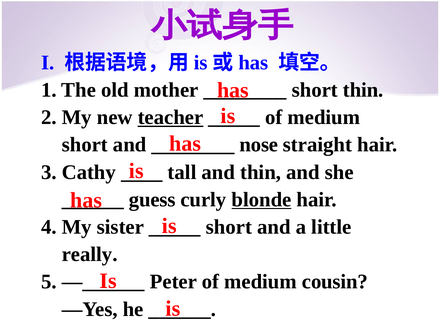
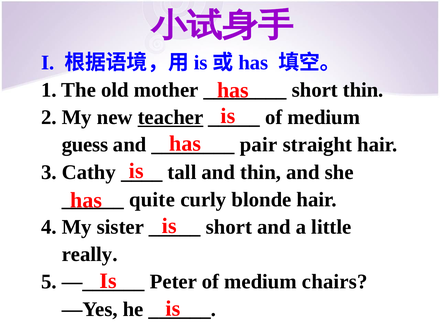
short: short -> guess (85, 145)
nose: nose -> pair (259, 145)
guess: guess -> quite (152, 200)
blonde underline: present -> none (262, 200)
cousin: cousin -> chairs (335, 282)
